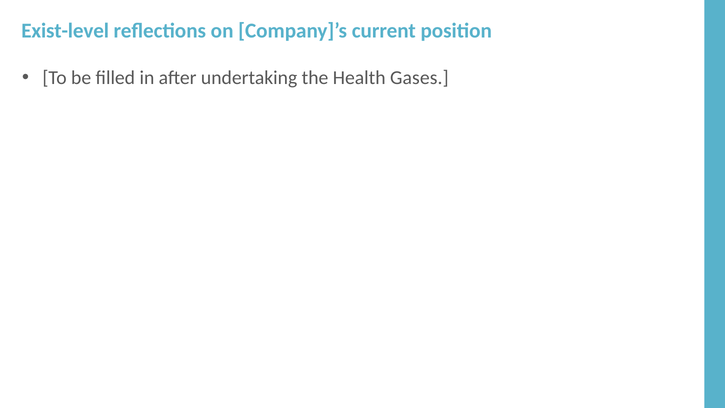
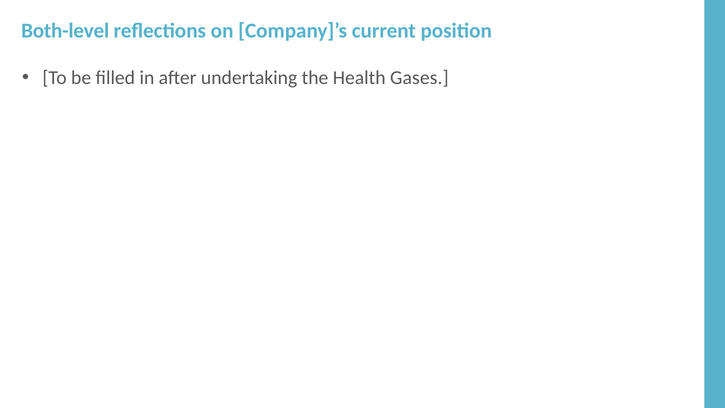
Exist-level: Exist-level -> Both-level (65, 31)
